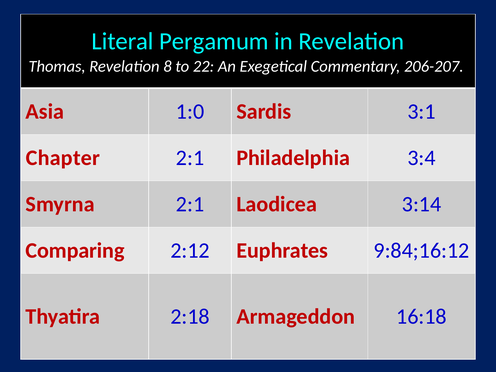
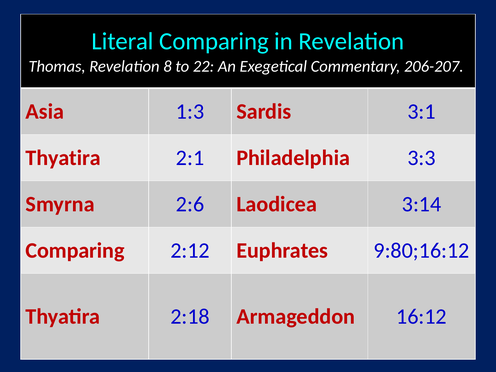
Literal Pergamum: Pergamum -> Comparing (214, 41)
1:0: 1:0 -> 1:3 (190, 112)
Chapter: Chapter -> Thyatira (63, 158)
3:4: 3:4 -> 3:3 (422, 158)
Smyrna 2:1: 2:1 -> 2:6 (190, 204)
9:84;16:12: 9:84;16:12 -> 9:80;16:12 (422, 251)
16:18: 16:18 -> 16:12 (422, 317)
